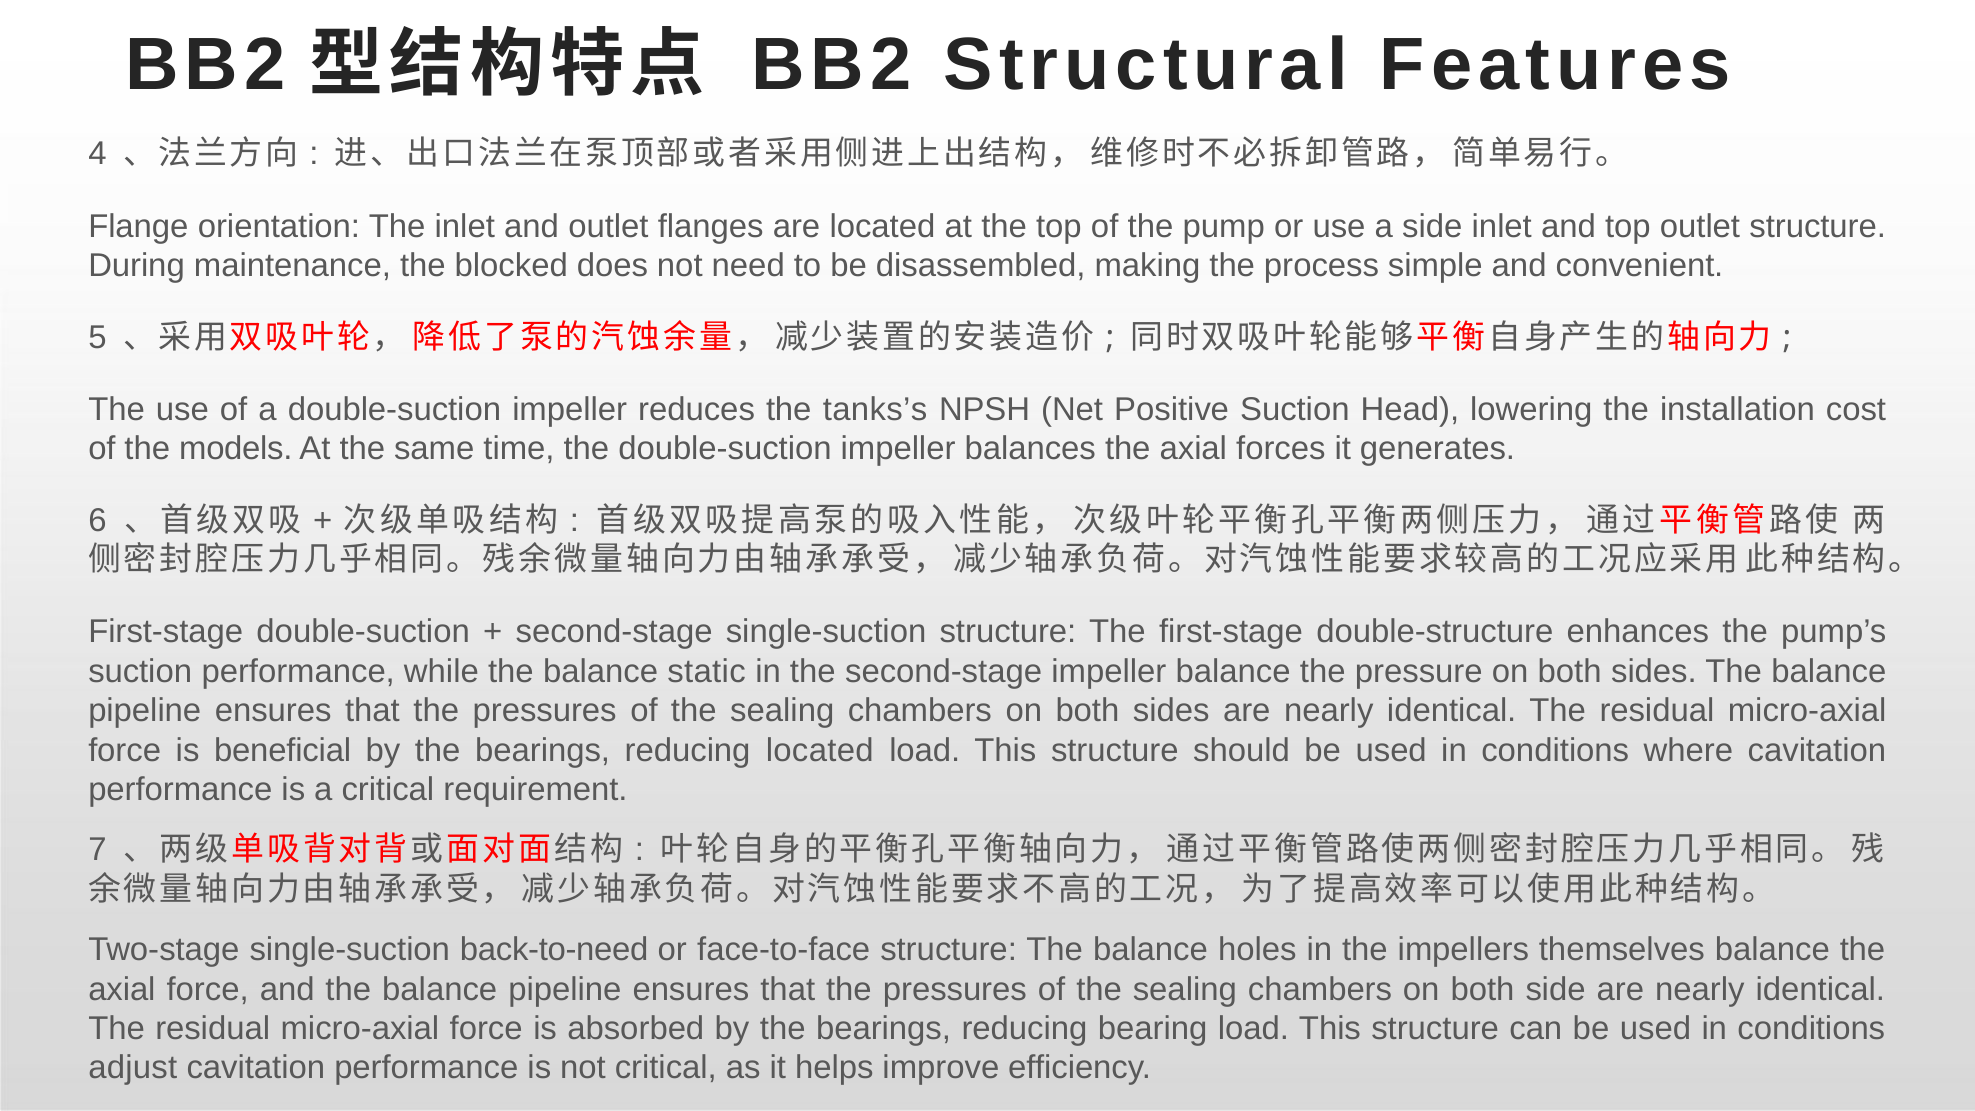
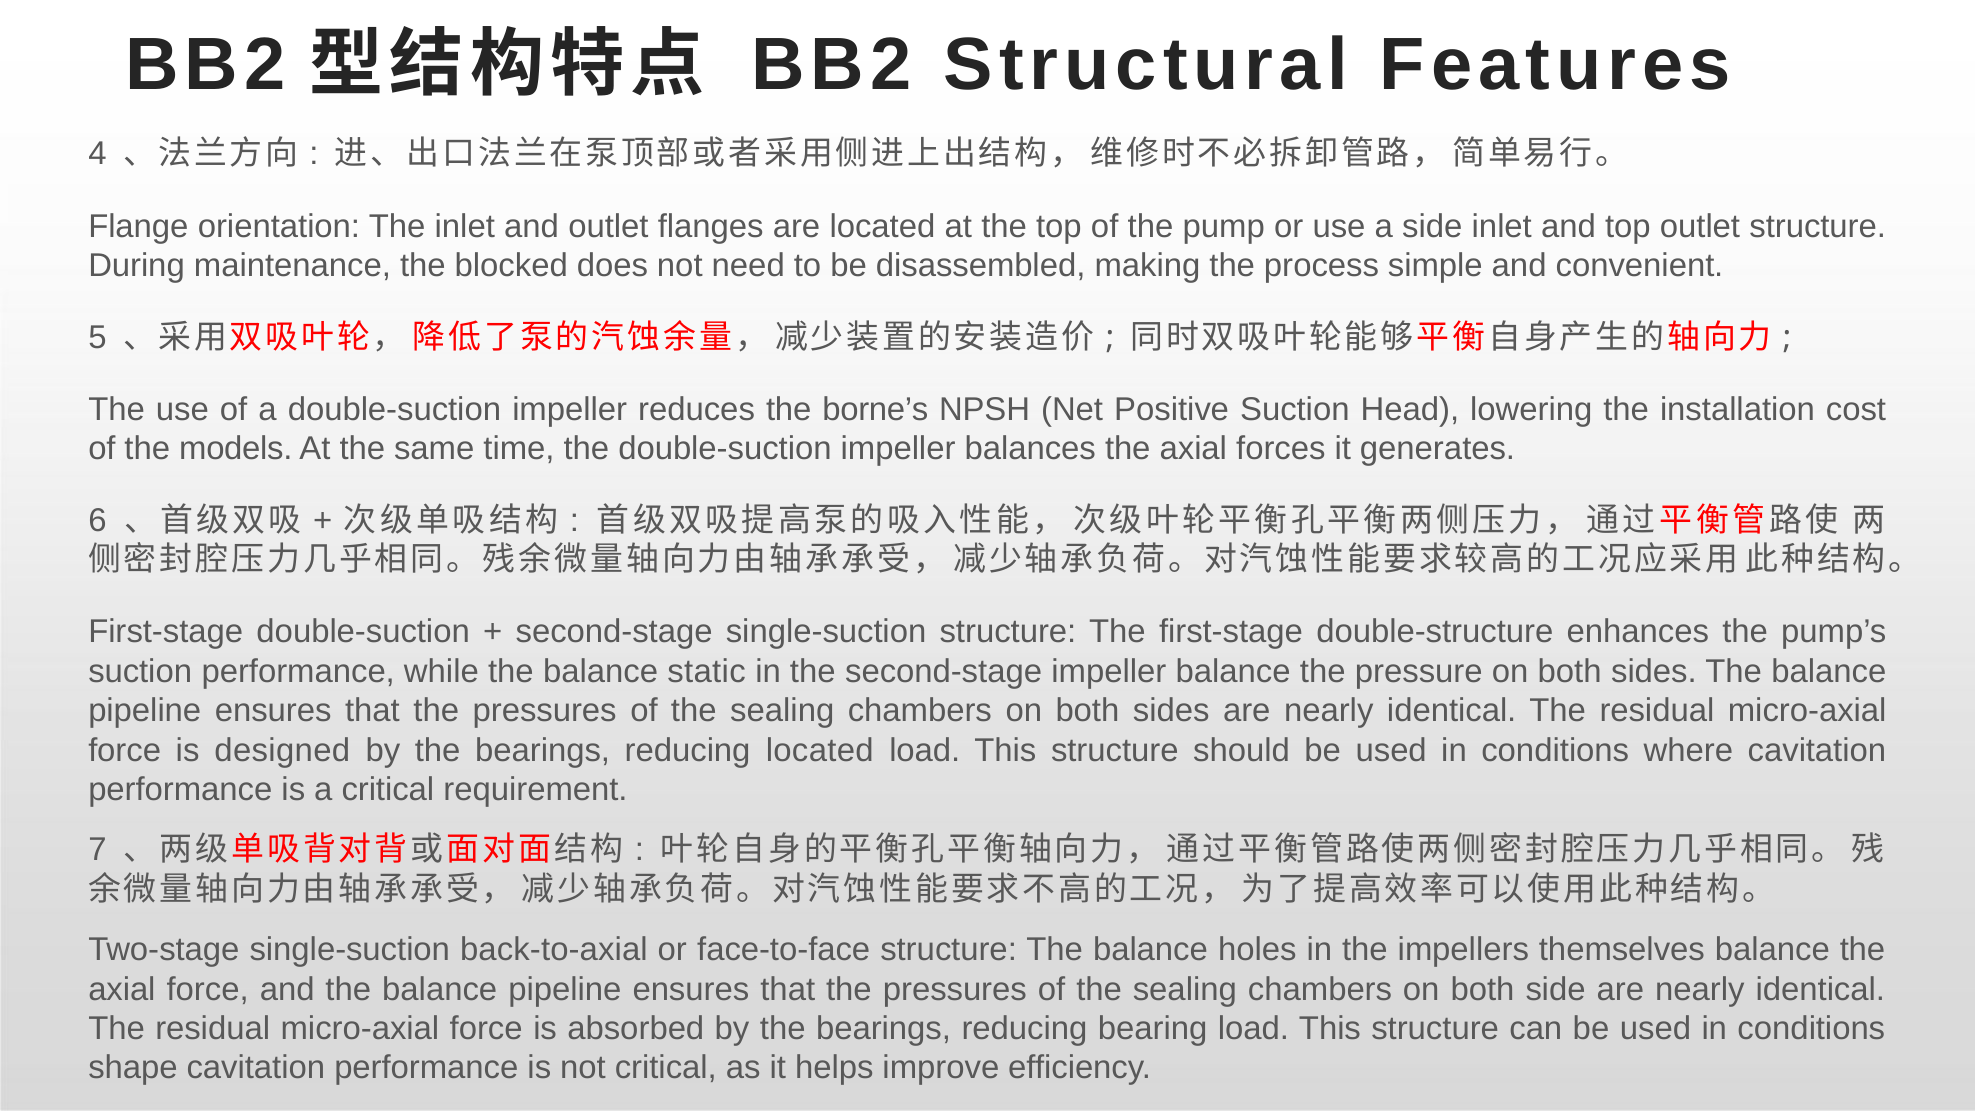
tanks’s: tanks’s -> borne’s (875, 409)
beneficial: beneficial -> designed (282, 750)
back-to-need: back-to-need -> back-to-axial (554, 950)
adjust: adjust -> shape (133, 1068)
